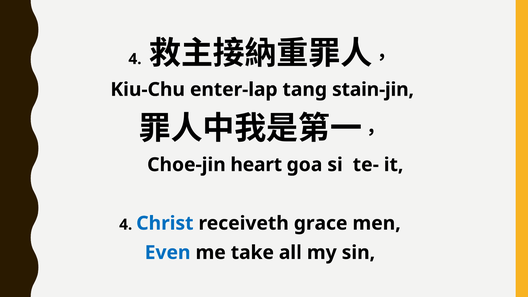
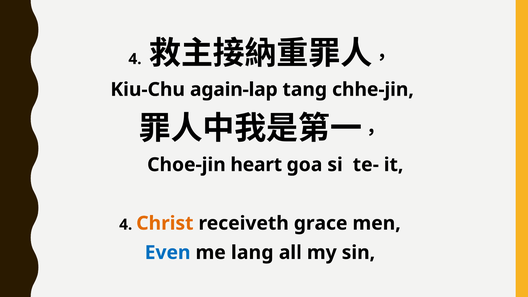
enter-lap: enter-lap -> again-lap (234, 90)
stain-jin: stain-jin -> chhe-jin (373, 90)
Christ colour: blue -> orange (165, 223)
take: take -> lang (252, 253)
